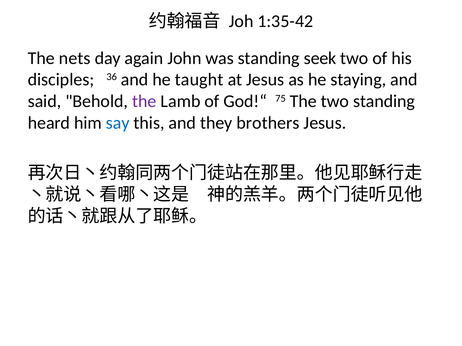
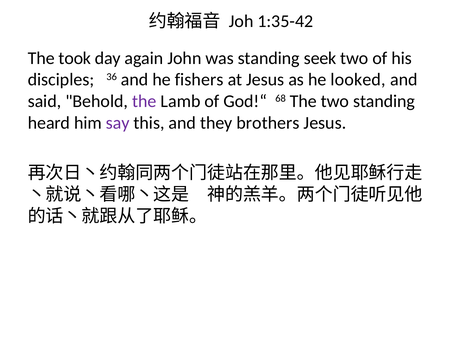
nets: nets -> took (75, 58)
taught: taught -> fishers (199, 80)
staying: staying -> looked (358, 80)
75: 75 -> 68 (281, 98)
say colour: blue -> purple (118, 123)
